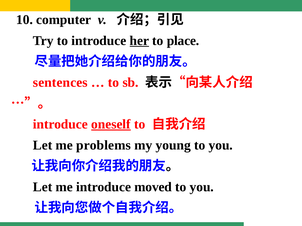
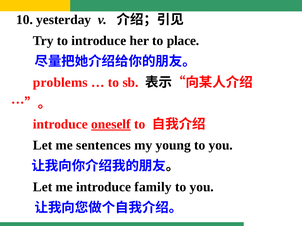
computer: computer -> yesterday (64, 20)
her underline: present -> none (139, 41)
sentences: sentences -> problems (60, 83)
problems: problems -> sentences (104, 145)
moved: moved -> family (153, 187)
